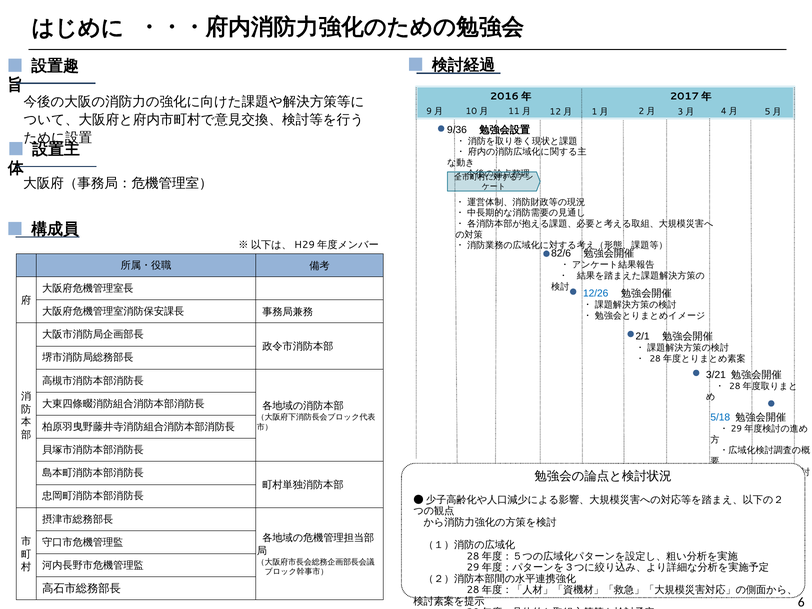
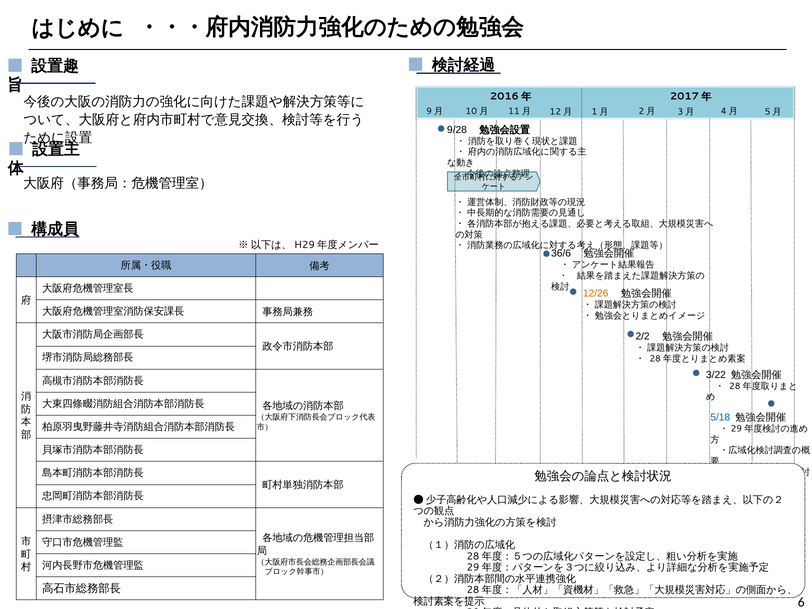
9/36: 9/36 -> 9/28 (457, 130)
82/6: 82/6 -> 36/6 (561, 253)
12/26 colour: blue -> orange (596, 293)
2/1: 2/1 -> 2/2 (643, 336)
3/21: 3/21 -> 3/22 (716, 375)
